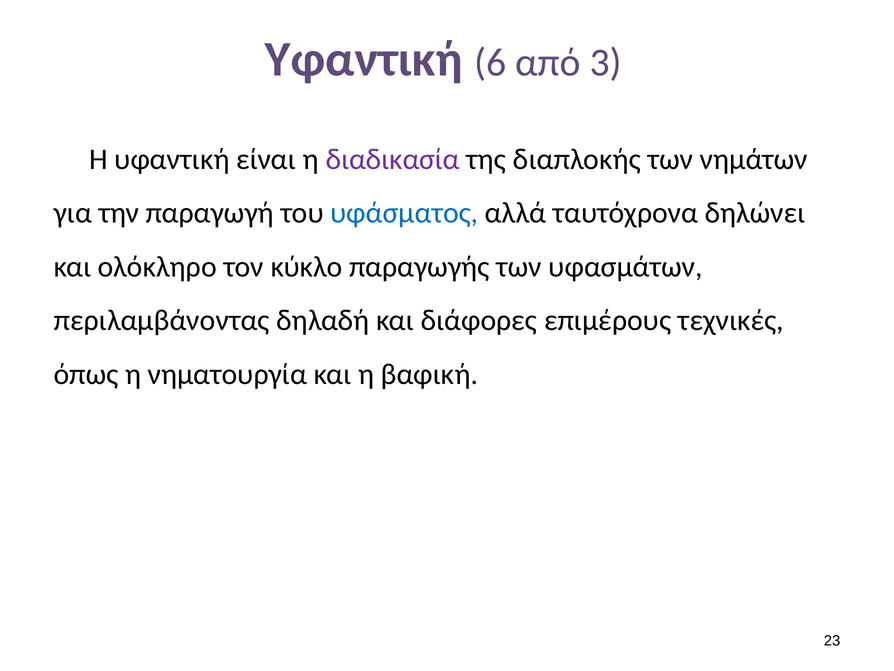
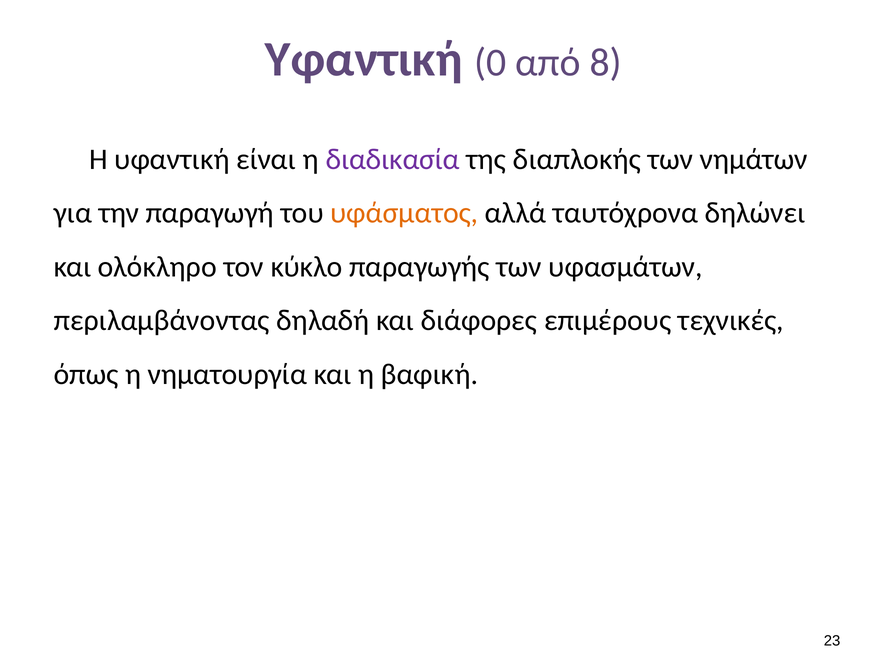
6: 6 -> 0 (490, 63)
3: 3 -> 8 (606, 63)
υφάσματος colour: blue -> orange (404, 213)
